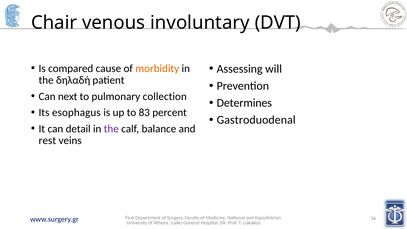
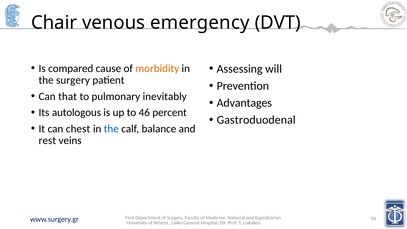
involuntary: involuntary -> emergency (200, 23)
the δηλαδή: δηλαδή -> surgery (73, 80)
next: next -> that (68, 96)
collection: collection -> inevitably (165, 96)
Determines: Determines -> Advantages (244, 103)
esophagus: esophagus -> autologous (76, 113)
83: 83 -> 46 (144, 113)
detail: detail -> chest (78, 129)
the colour: purple -> blue (111, 129)
